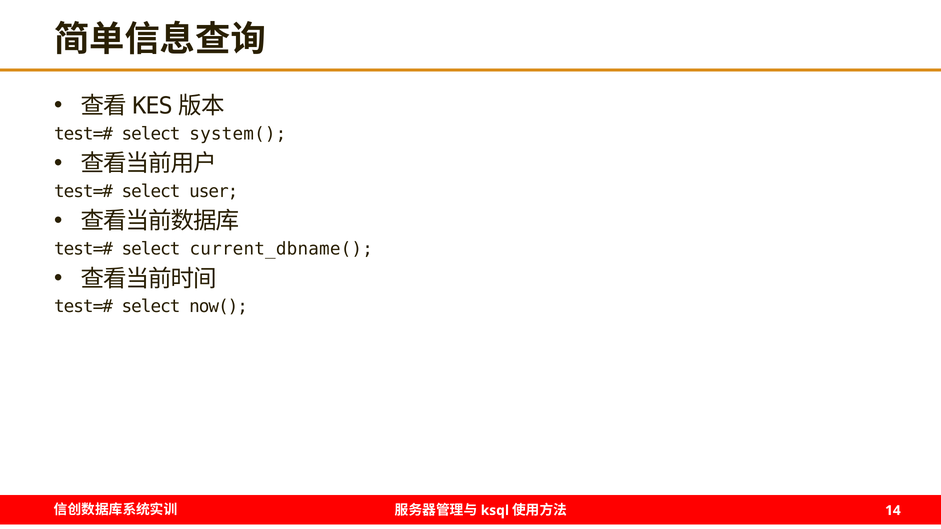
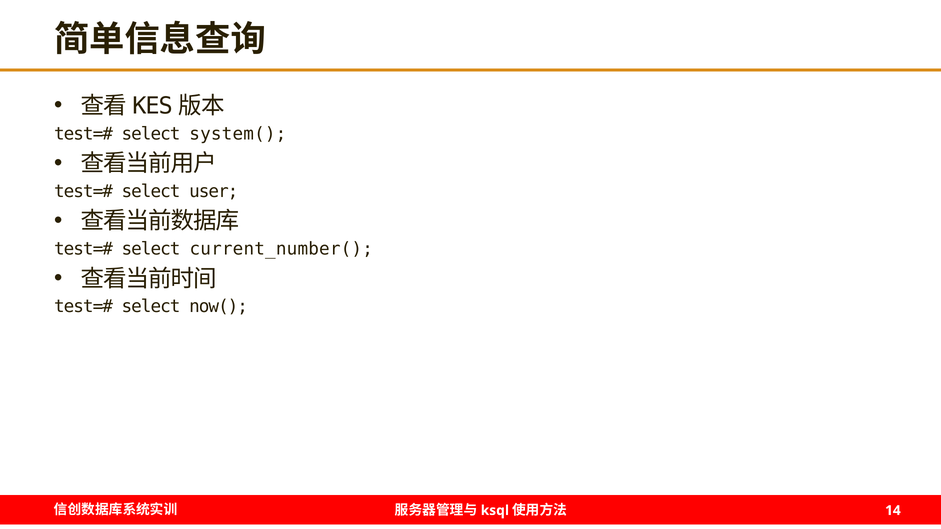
current_dbname(: current_dbname( -> current_number( (281, 249)
